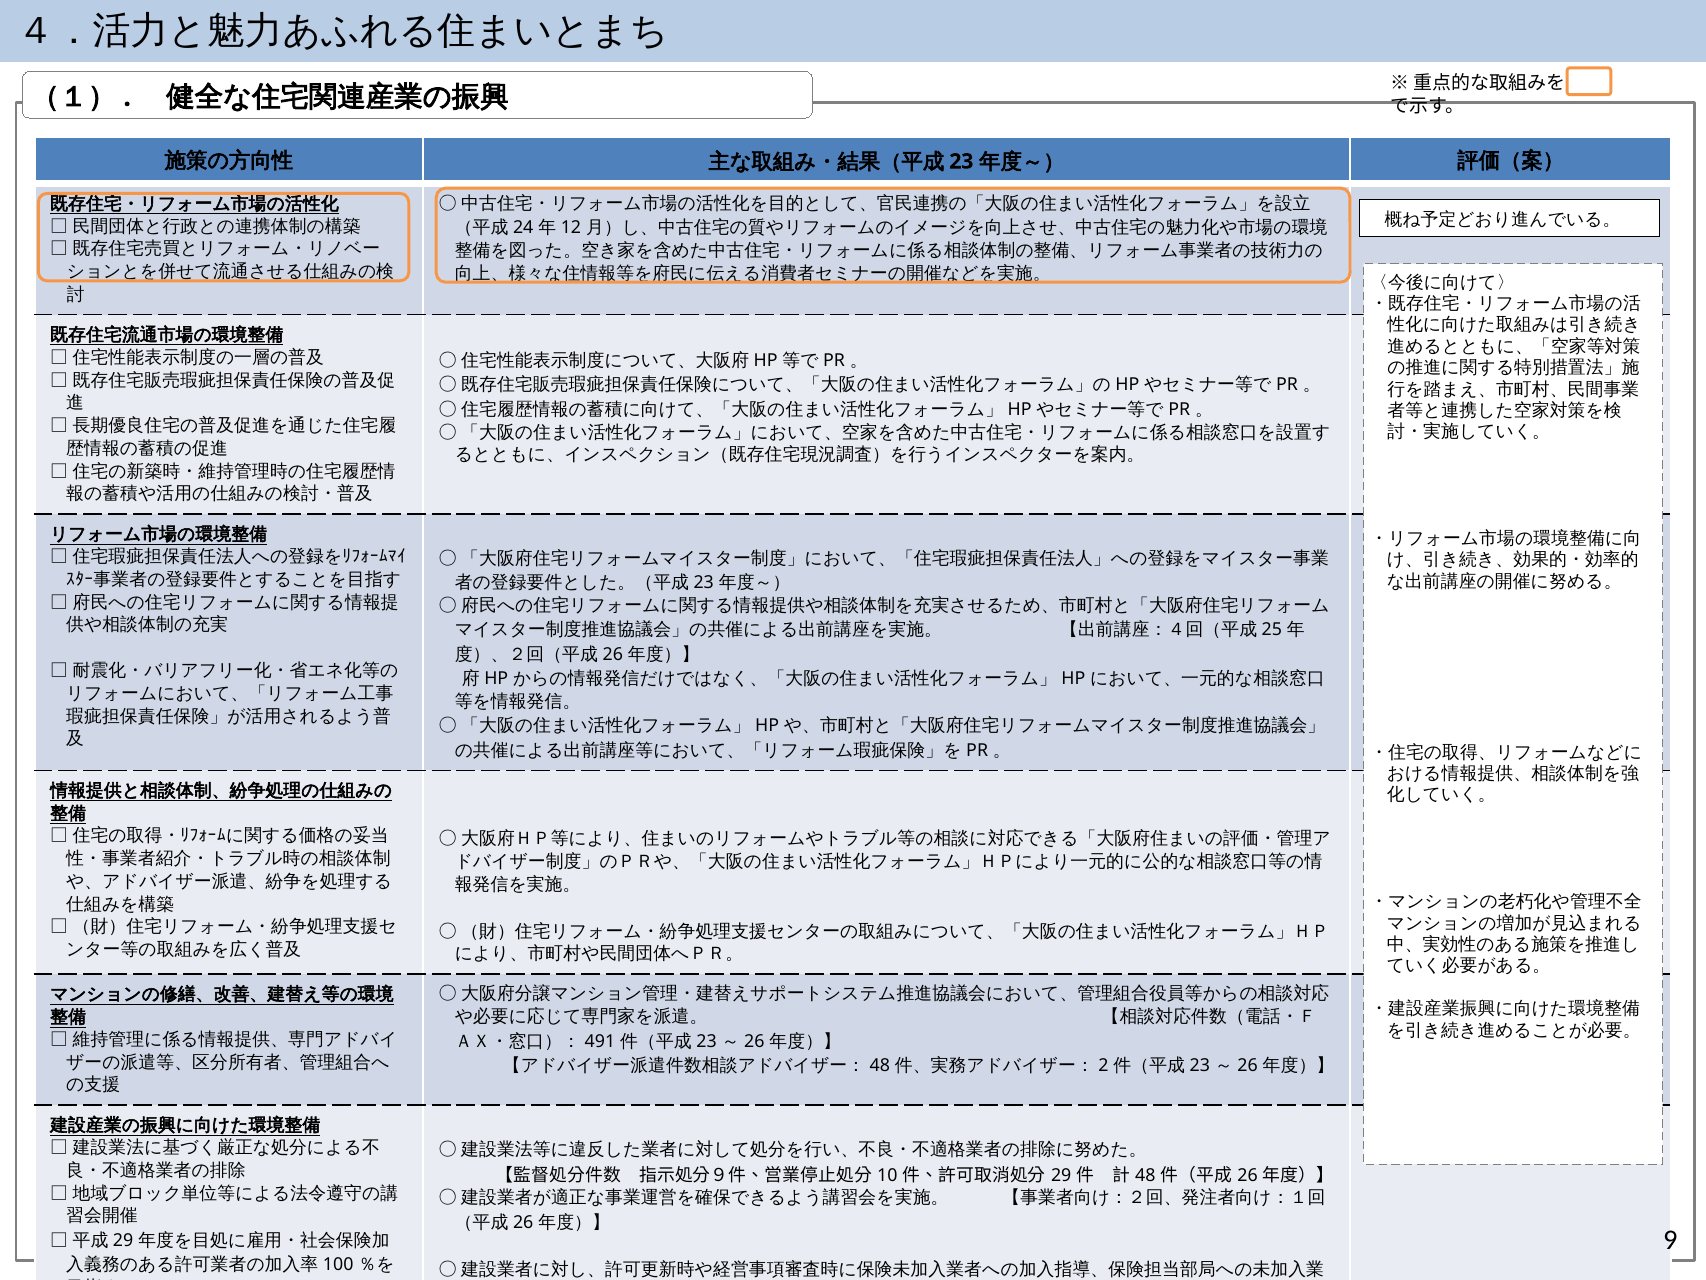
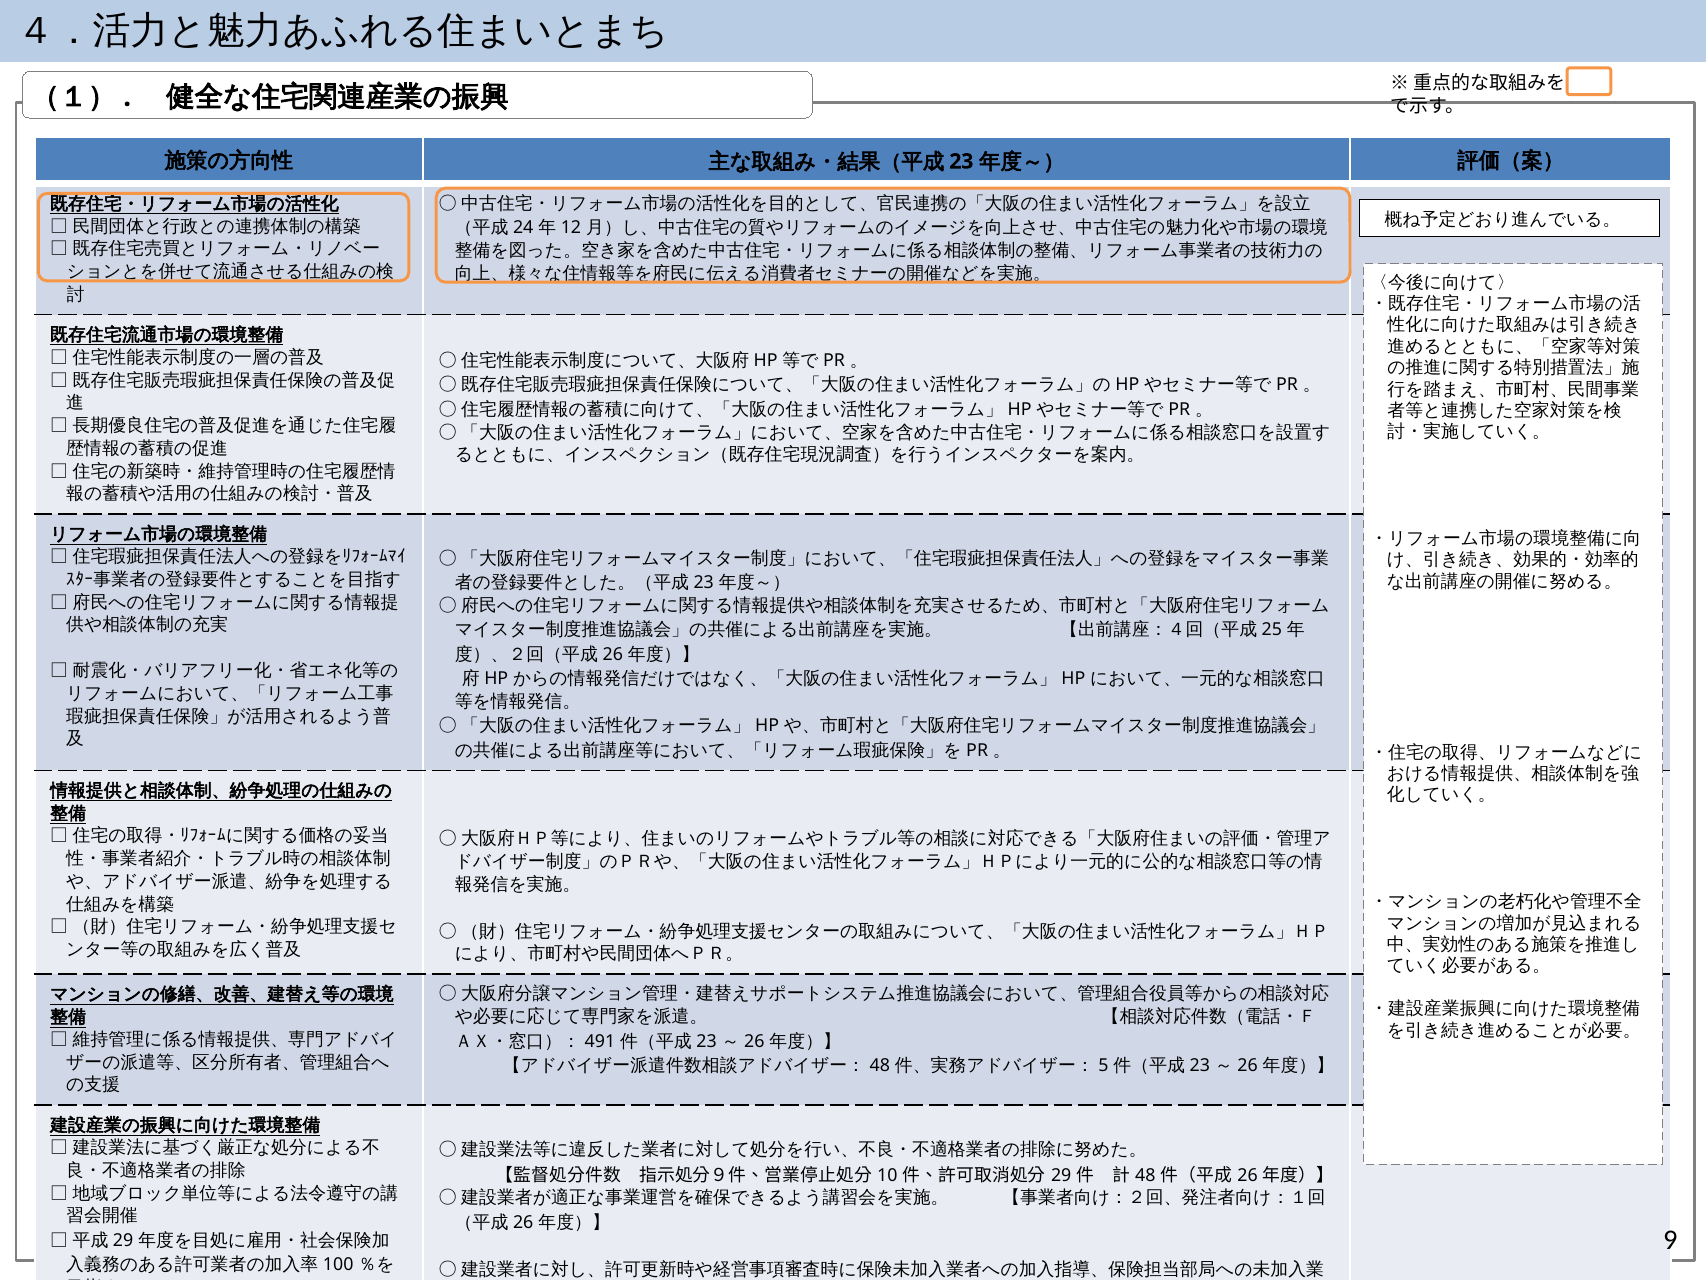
2: 2 -> 5 (1104, 1065)
